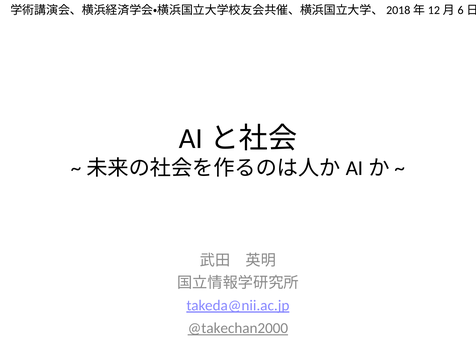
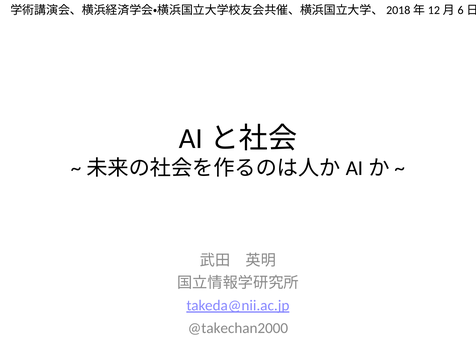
@takechan2000 underline: present -> none (238, 328)
